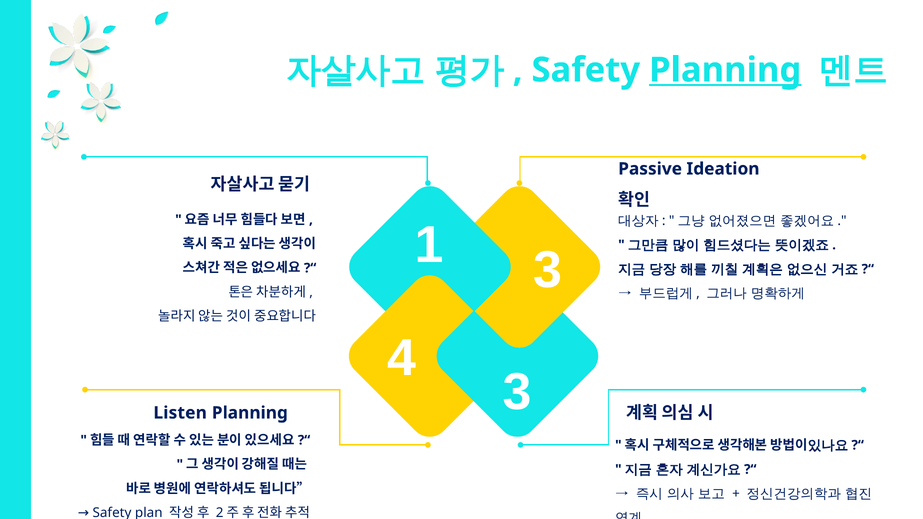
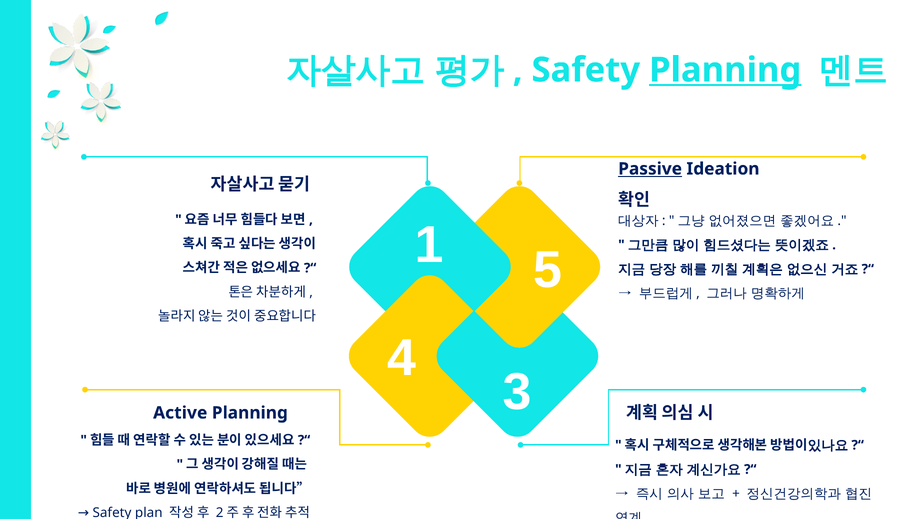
Passive underline: none -> present (650, 169)
1 3: 3 -> 5 (548, 270)
Listen: Listen -> Active (180, 413)
